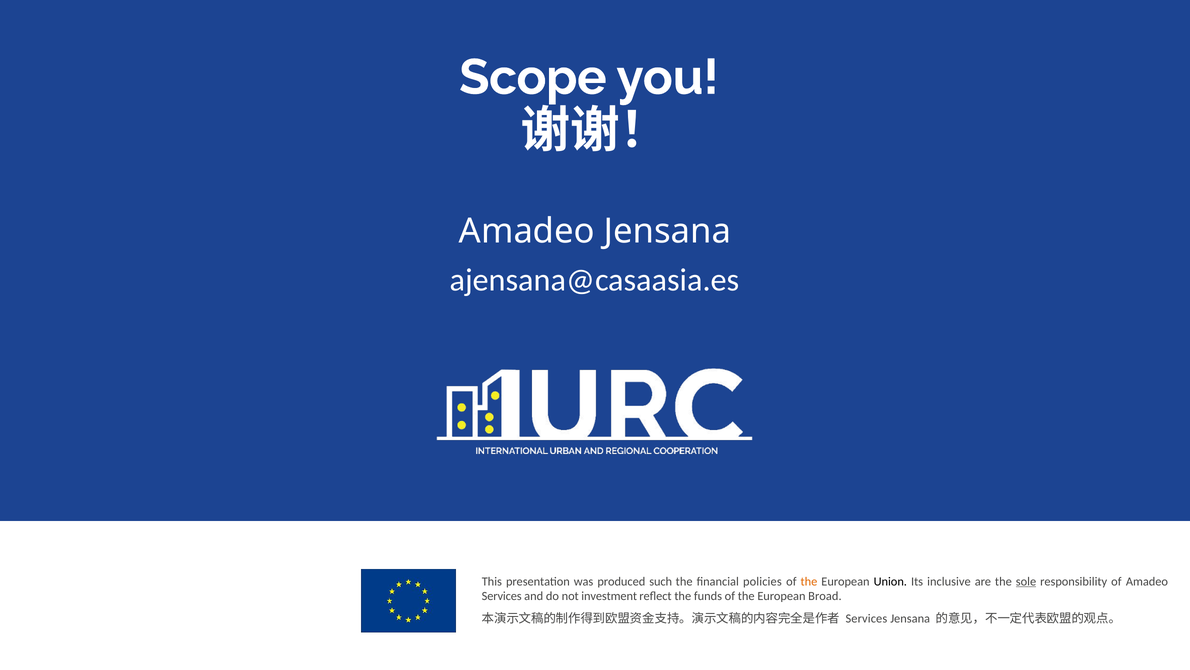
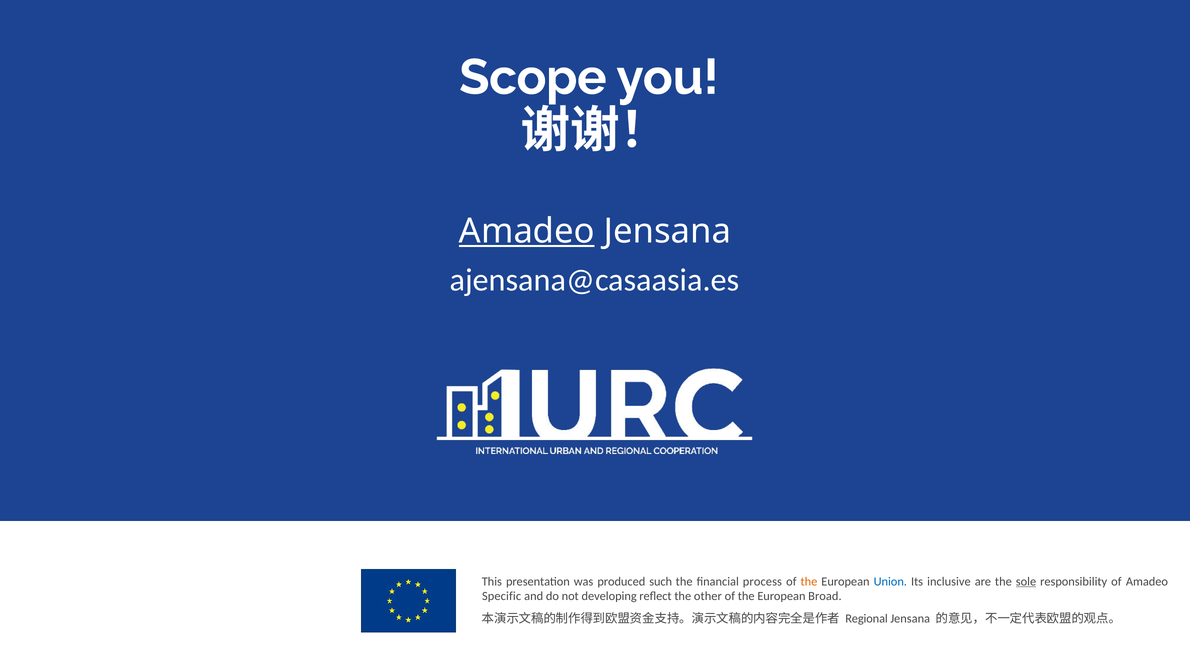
Amadeo underline: none -> present (527, 231)
policies: policies -> process (762, 581)
Union colour: black -> blue (890, 581)
Services: Services -> Specific (502, 596)
investment: investment -> developing (609, 596)
funds: funds -> other (708, 596)
Services: Services -> Regional (867, 618)
